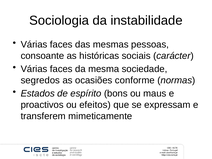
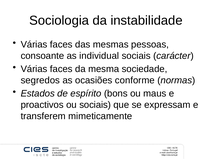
históricas: históricas -> individual (99, 56)
ou efeitos: efeitos -> sociais (95, 105)
